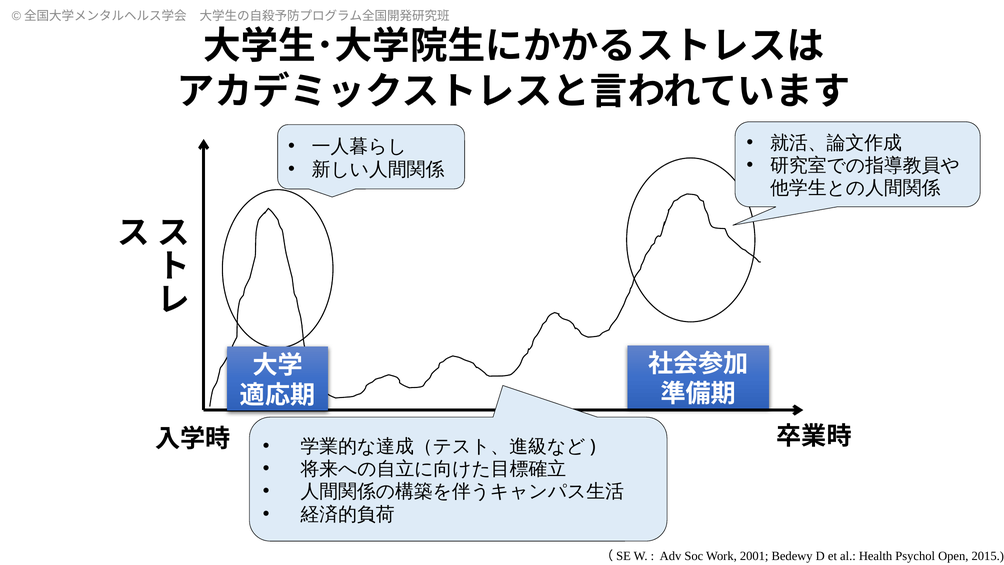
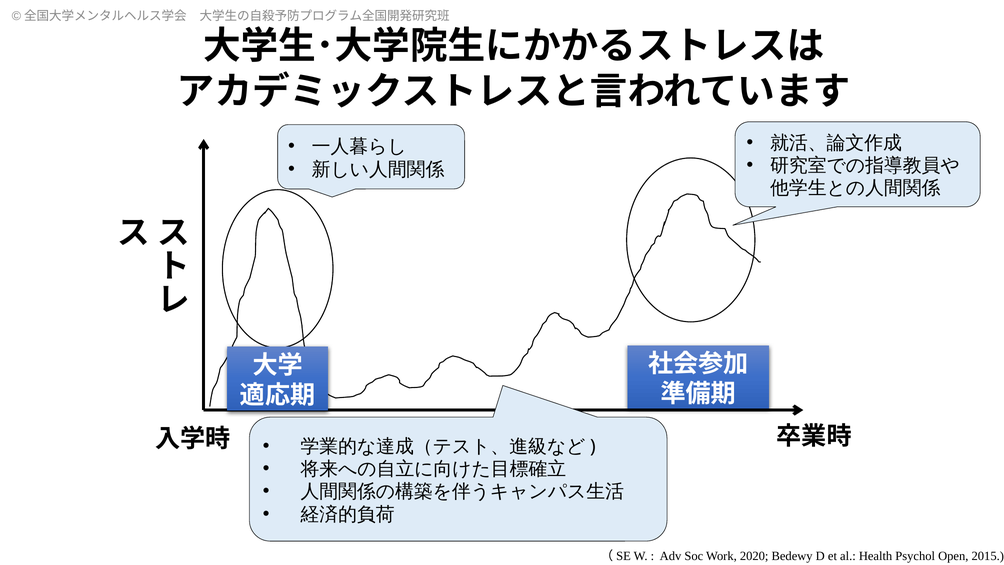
2001: 2001 -> 2020 (754, 556)
